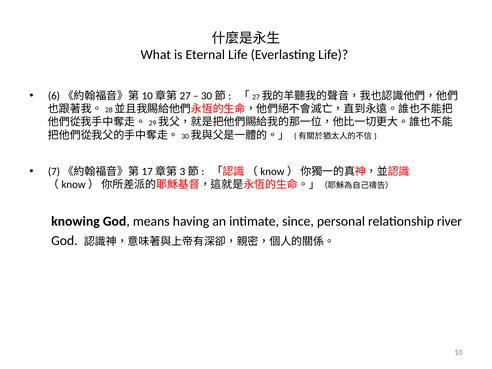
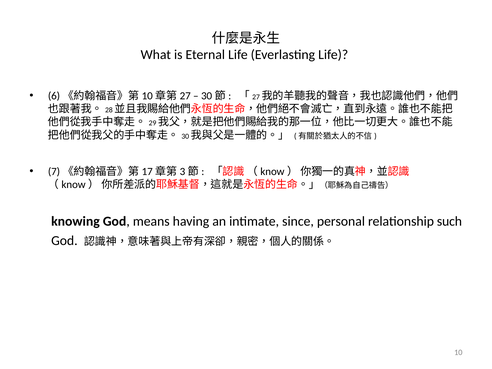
river: river -> such (449, 221)
